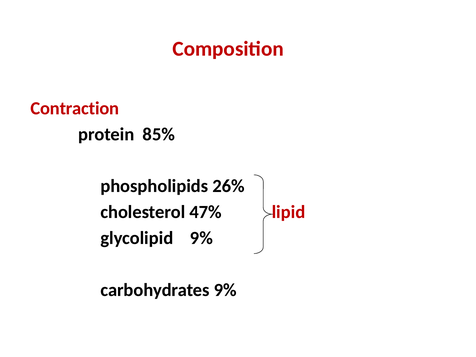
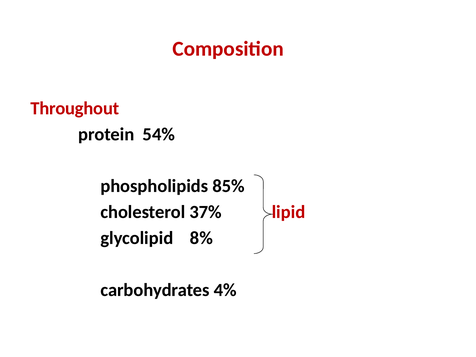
Contraction: Contraction -> Throughout (75, 108)
85%: 85% -> 54% (159, 134)
26%: 26% -> 85% (228, 186)
47%: 47% -> 37% (206, 212)
glycolipid 9%: 9% -> 8% (201, 238)
carbohydrates 9%: 9% -> 4% (225, 290)
